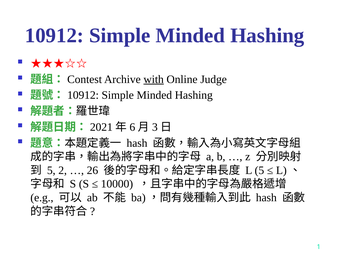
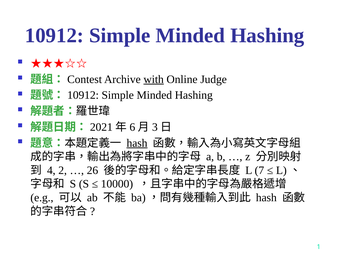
hash underline: none -> present (137, 143)
5: 5 -> 4 (51, 170)
L 5: 5 -> 7 (259, 170)
